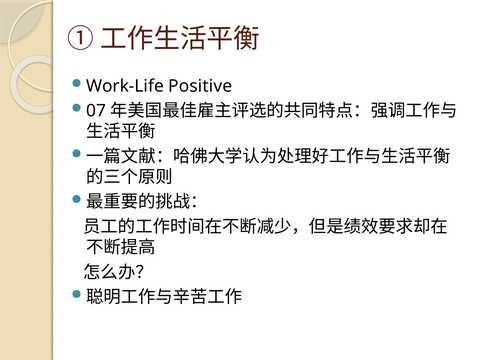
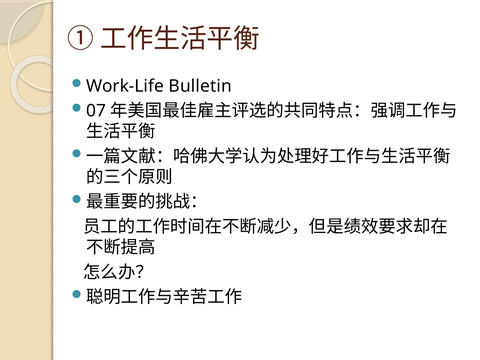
Positive: Positive -> Bulletin (200, 86)
